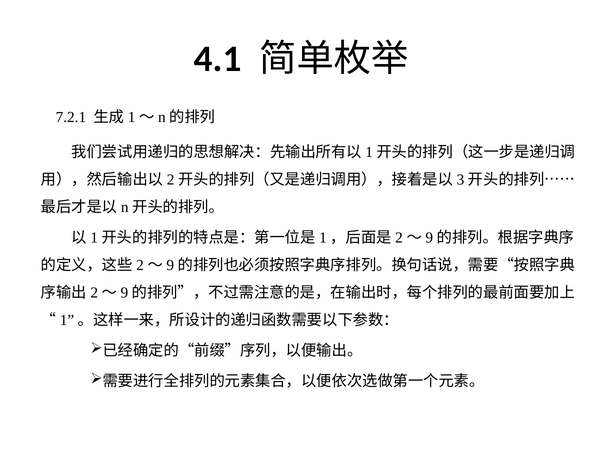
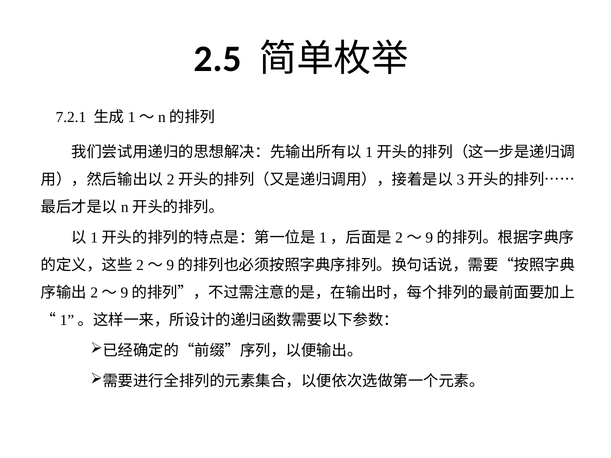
4.1: 4.1 -> 2.5 (218, 59)
